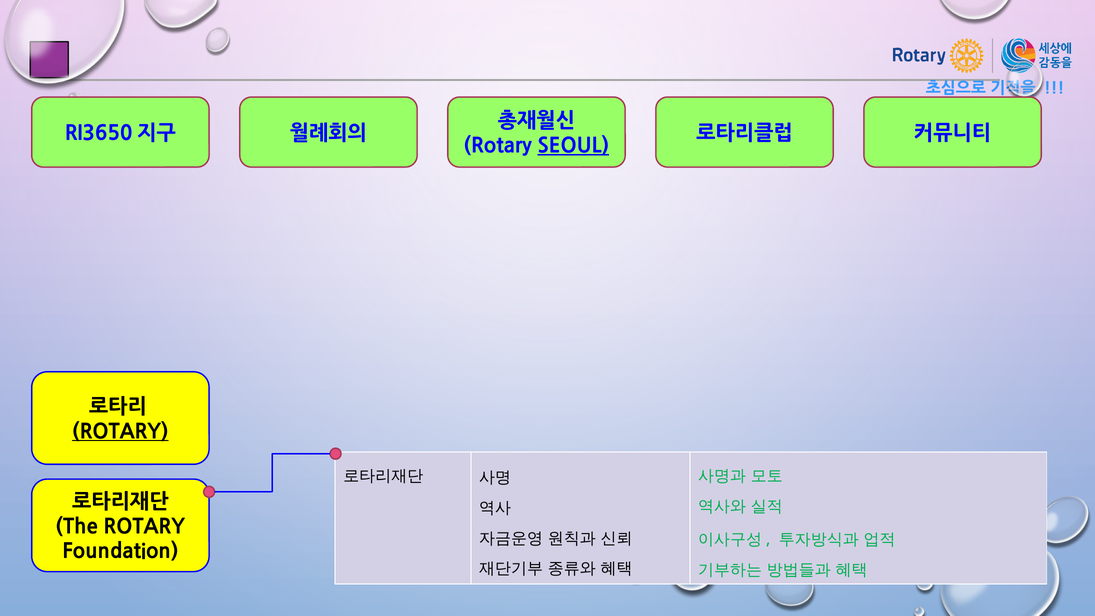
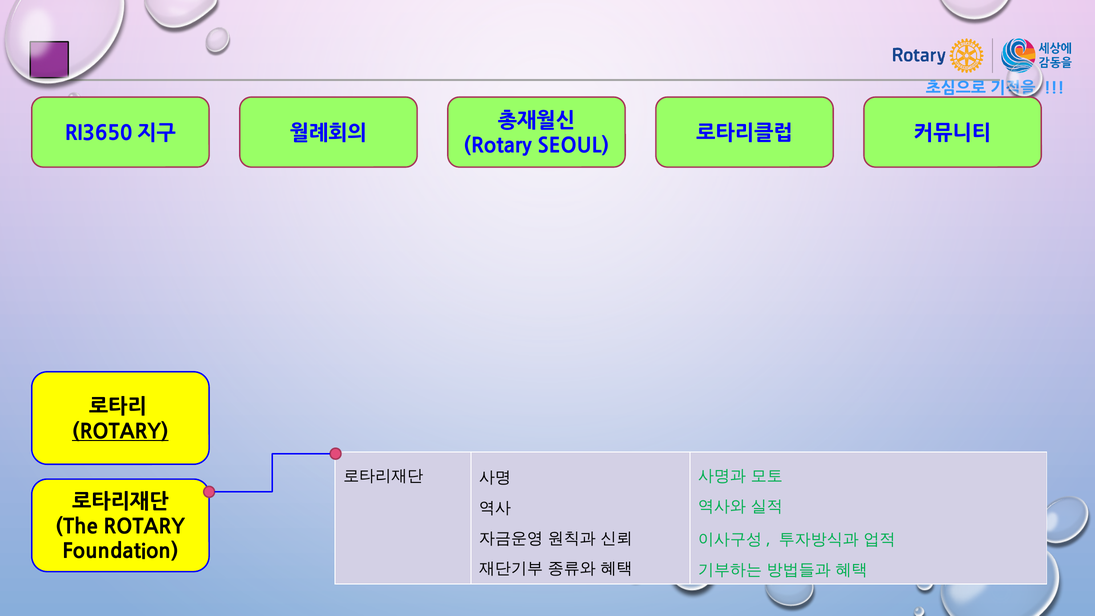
SEOUL underline: present -> none (573, 146)
